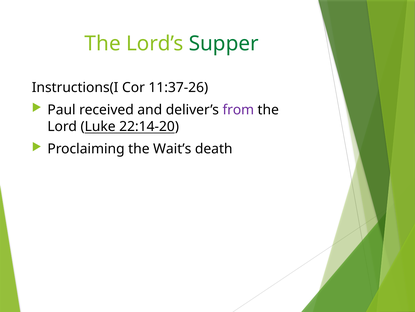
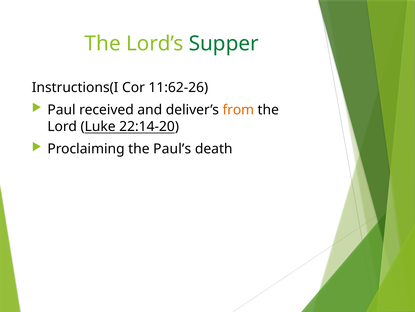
11:37-26: 11:37-26 -> 11:62-26 (178, 87)
from colour: purple -> orange (238, 110)
Wait’s: Wait’s -> Paul’s (172, 149)
